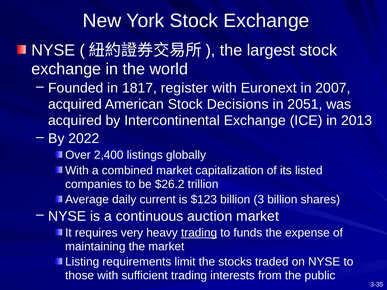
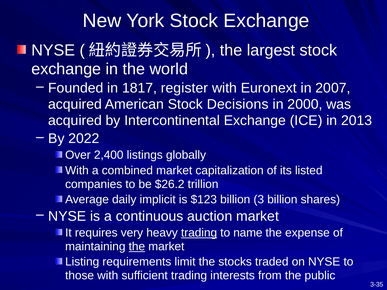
2051: 2051 -> 2000 (305, 104)
current: current -> implicit (158, 200)
funds: funds -> name (248, 233)
the underline: none -> present (137, 247)
